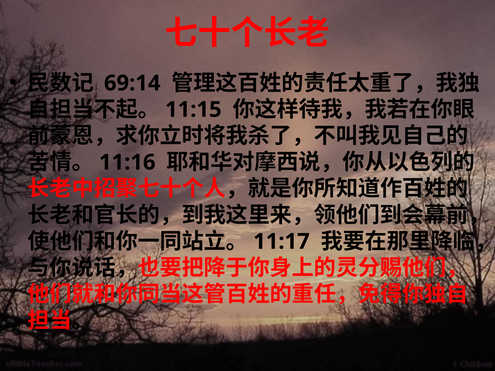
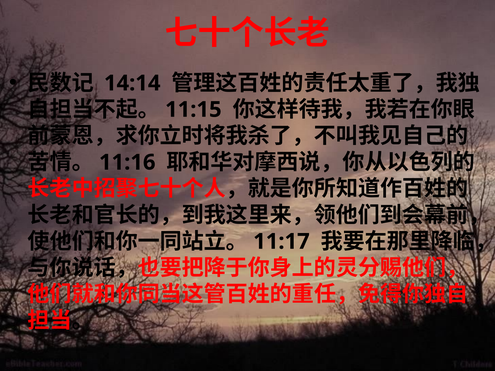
69:14: 69:14 -> 14:14 (132, 83)
